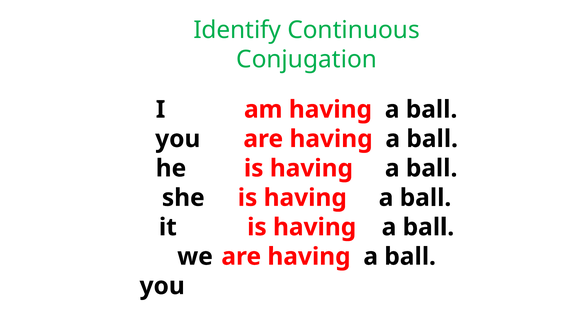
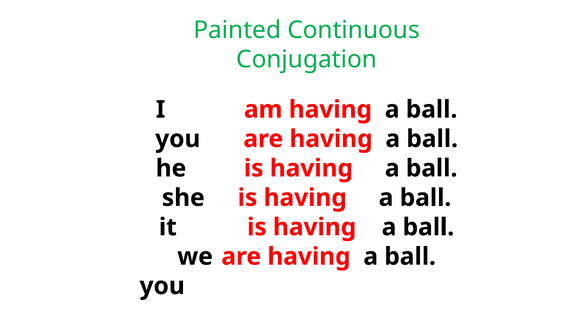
Identify: Identify -> Painted (237, 30)
